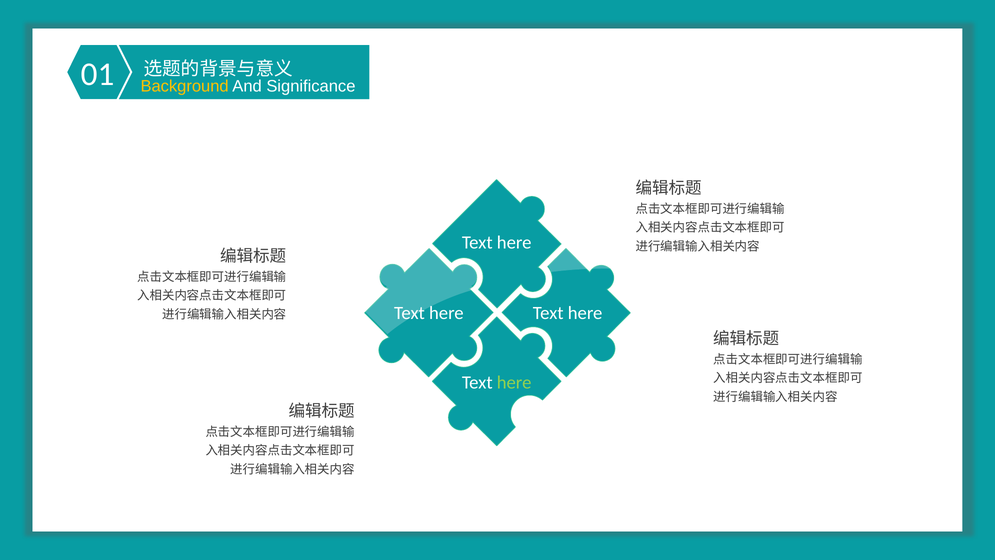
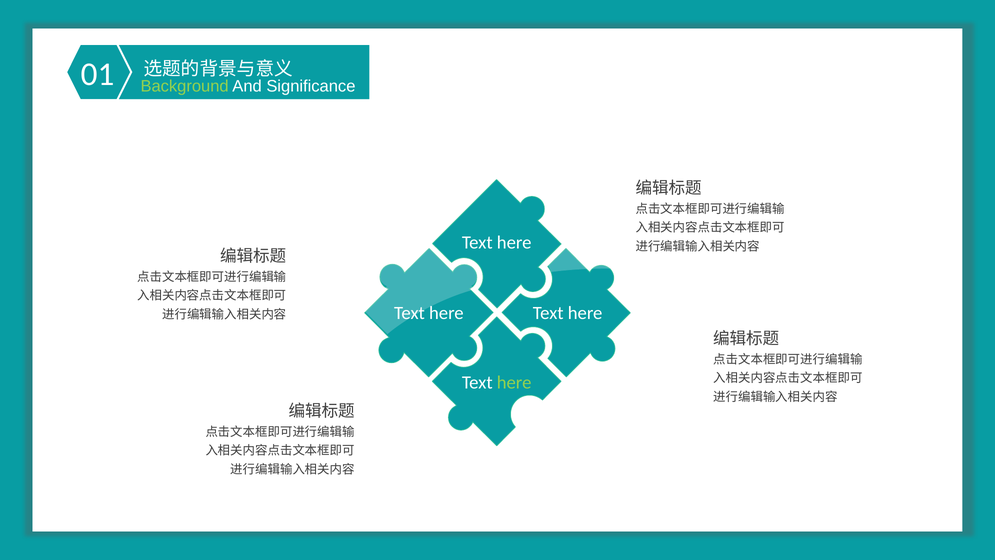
Background colour: yellow -> light green (185, 86)
